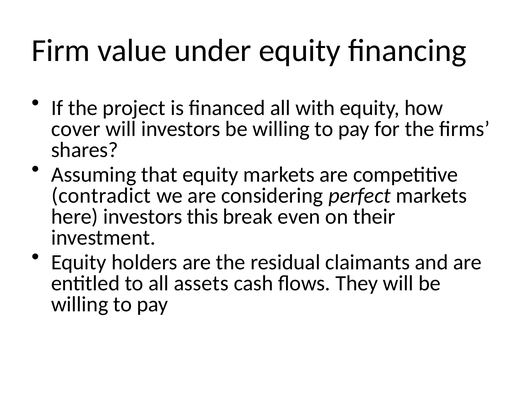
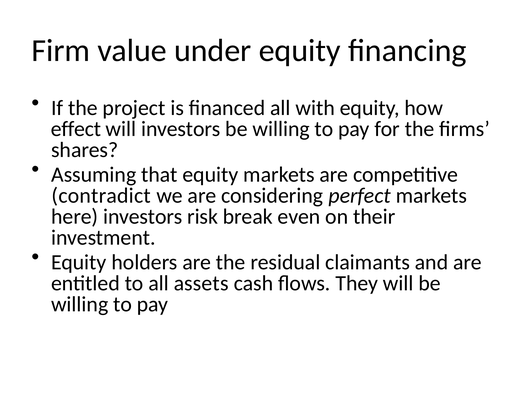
cover: cover -> effect (76, 129)
this: this -> risk (203, 217)
